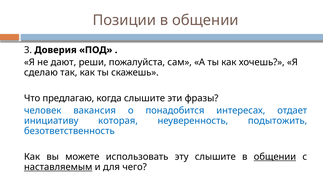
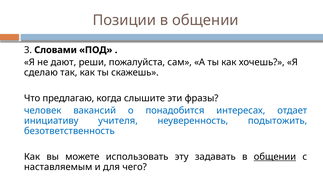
Доверия: Доверия -> Словами (56, 50)
вакансия: вакансия -> вакансий (95, 110)
которая: которая -> учителя (118, 121)
эту слышите: слышите -> задавать (215, 156)
наставляемым underline: present -> none (58, 167)
